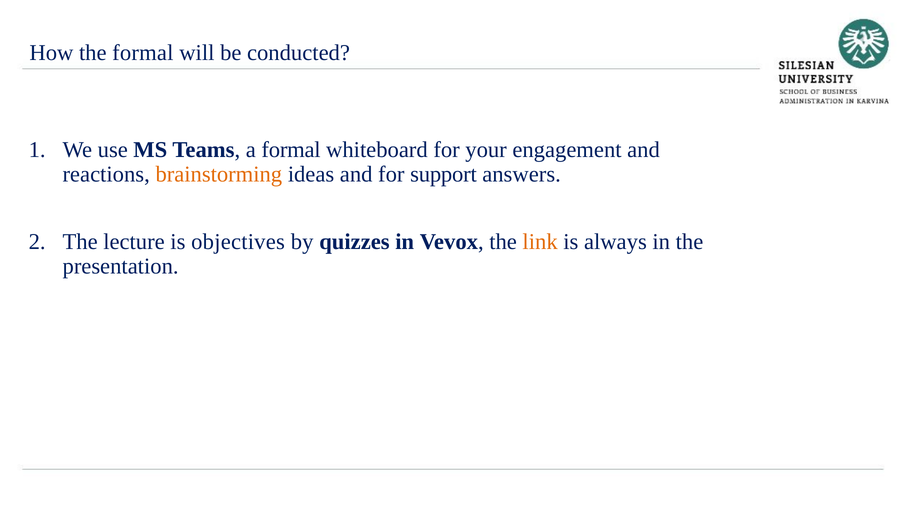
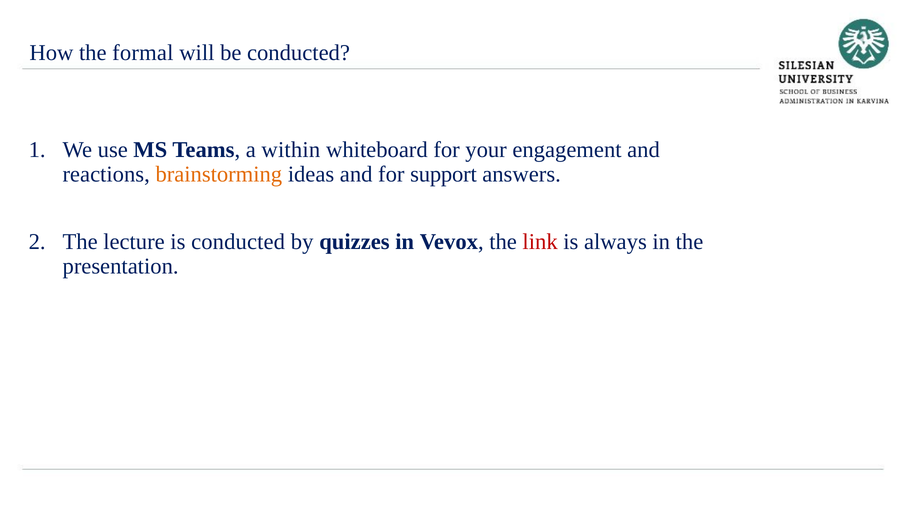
a formal: formal -> within (291, 150)
is objectives: objectives -> conducted (238, 242)
link colour: orange -> red (540, 242)
